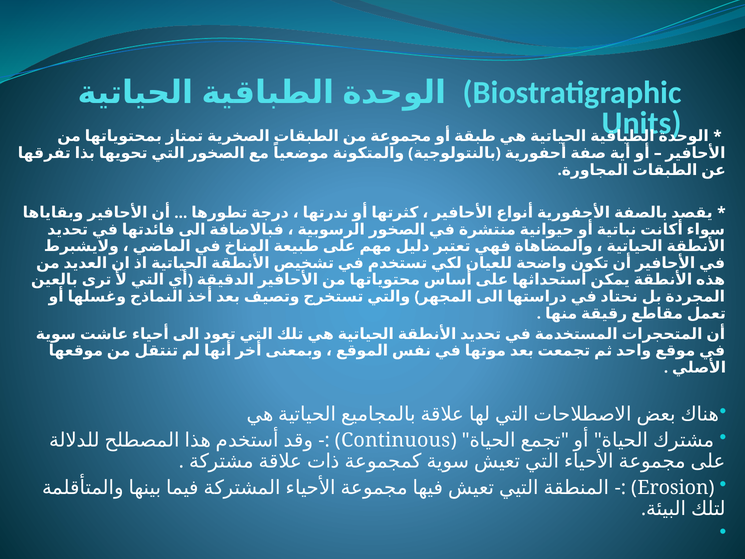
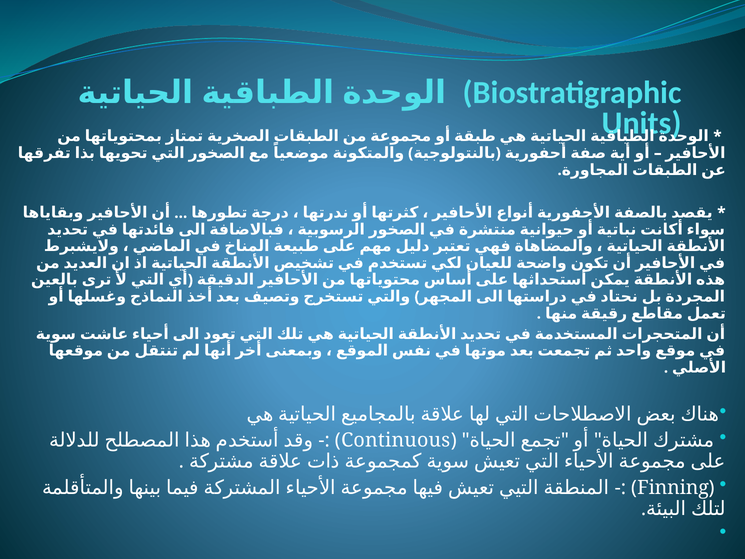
Erosion: Erosion -> Finning (673, 487)
